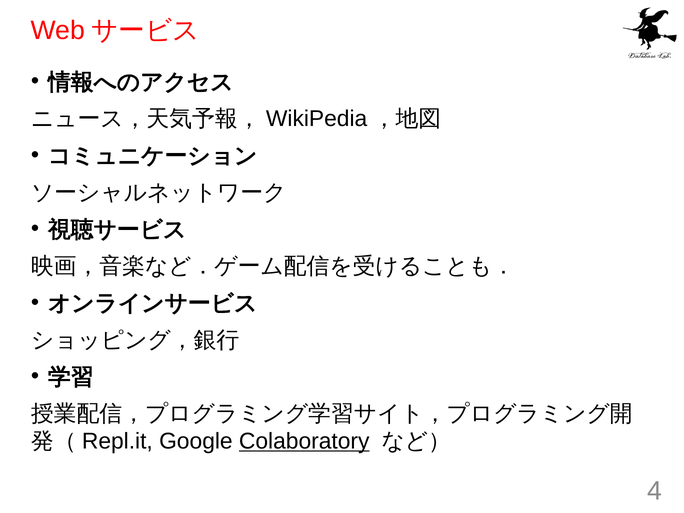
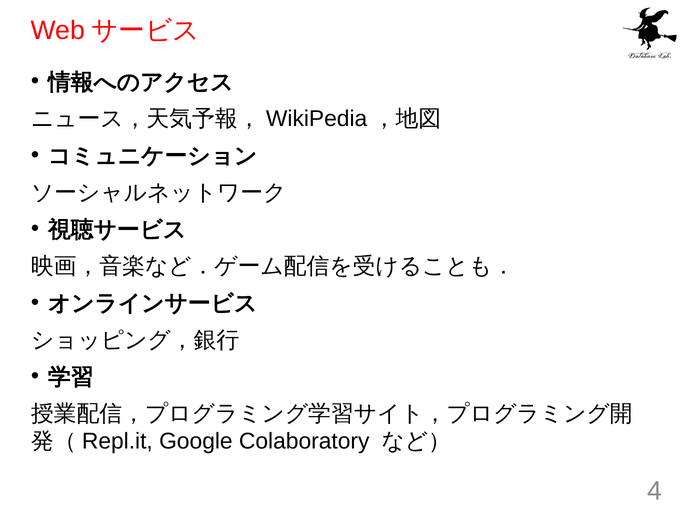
Colaboratory underline: present -> none (304, 441)
